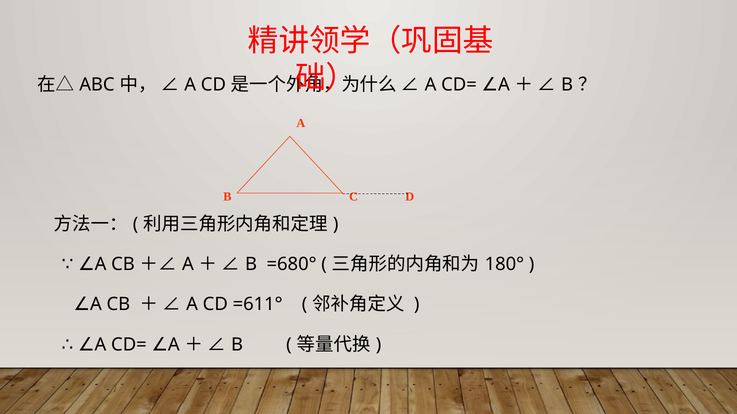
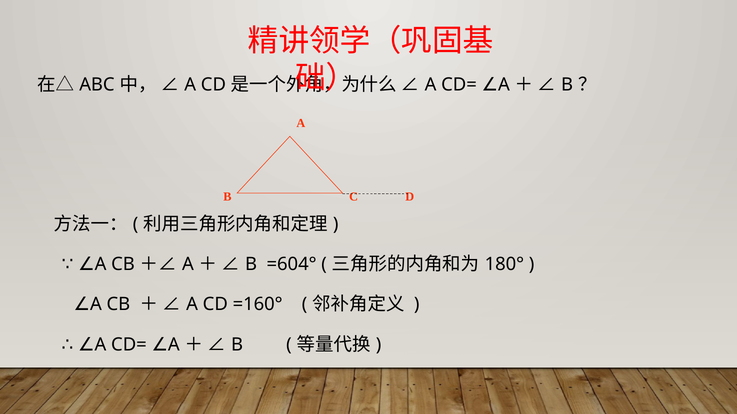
=680°: =680° -> =604° (292, 265)
=611°: =611° -> =160° (258, 305)
